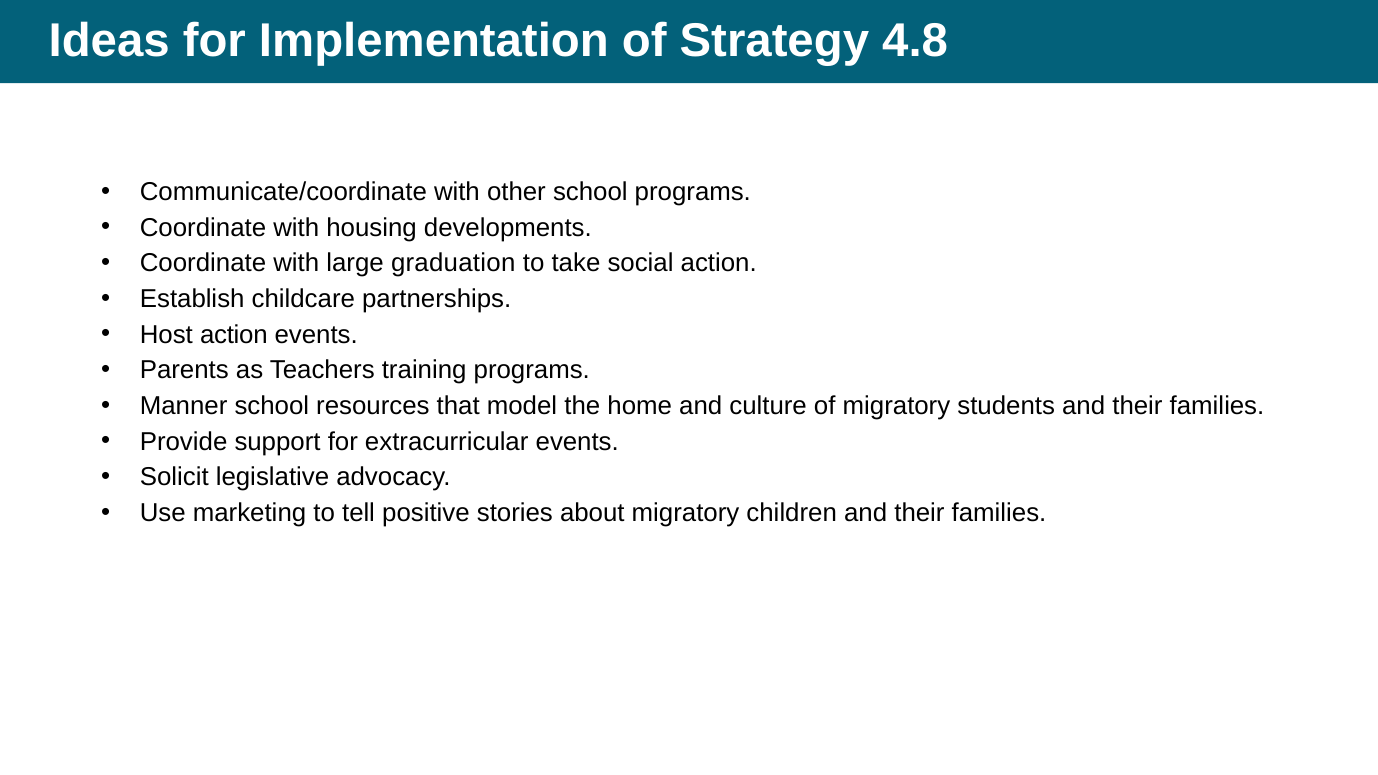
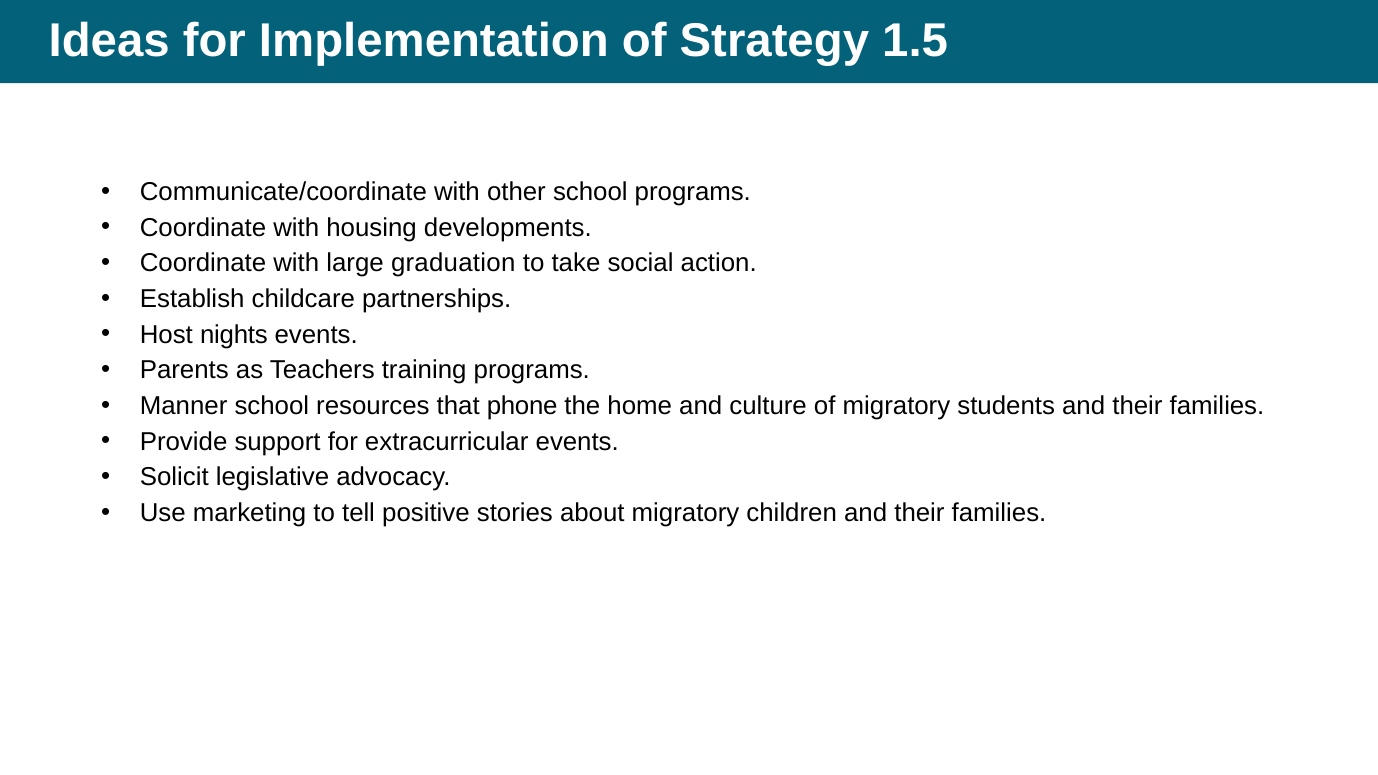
4.8: 4.8 -> 1.5 (915, 41)
Host action: action -> nights (234, 335)
model: model -> phone (522, 406)
